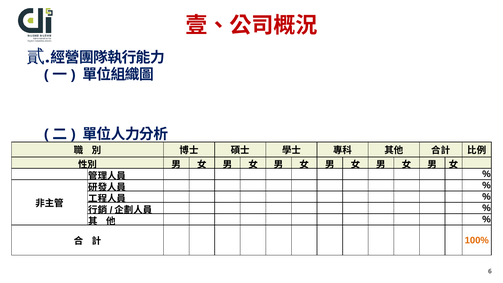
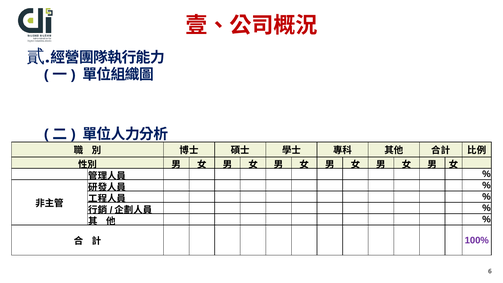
100% colour: orange -> purple (477, 240)
